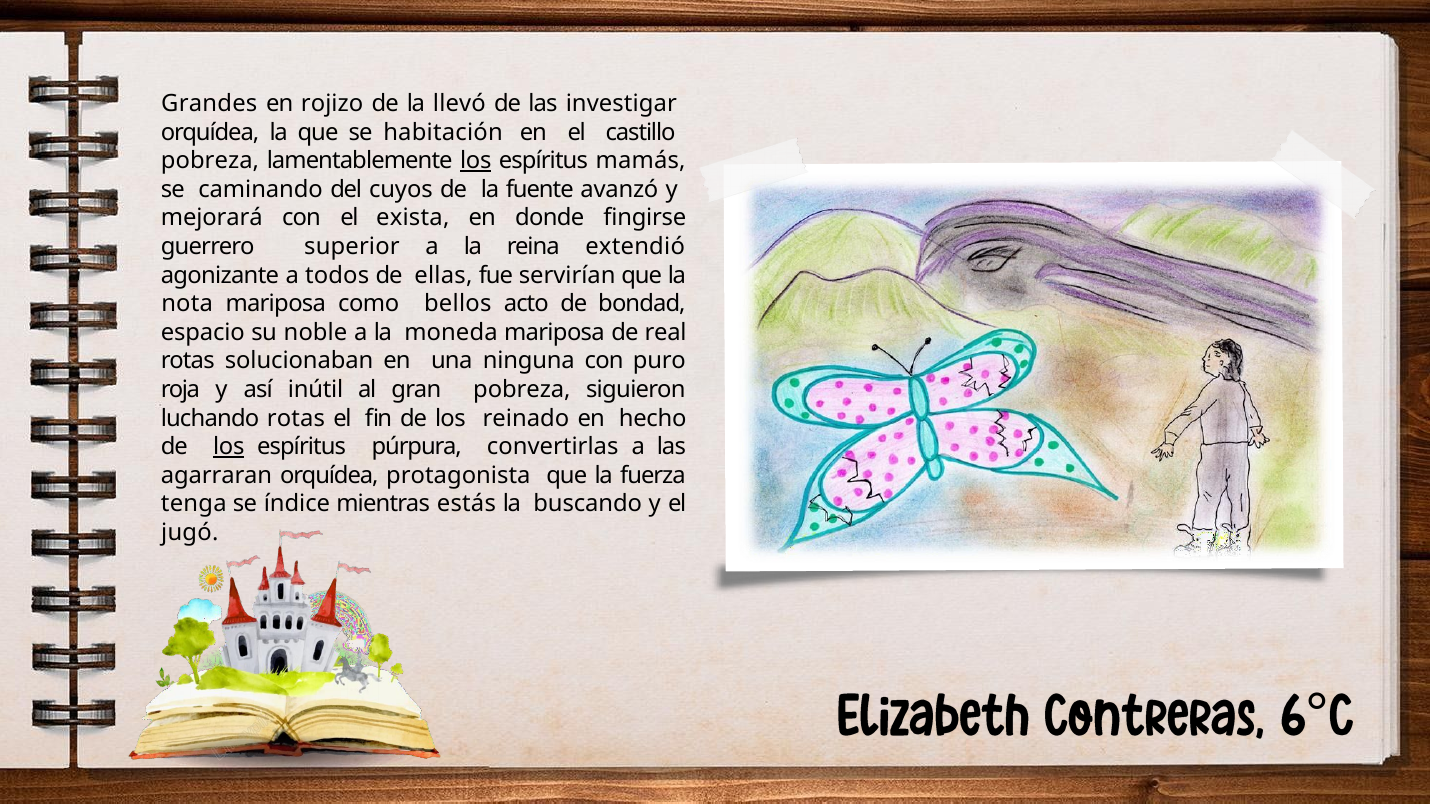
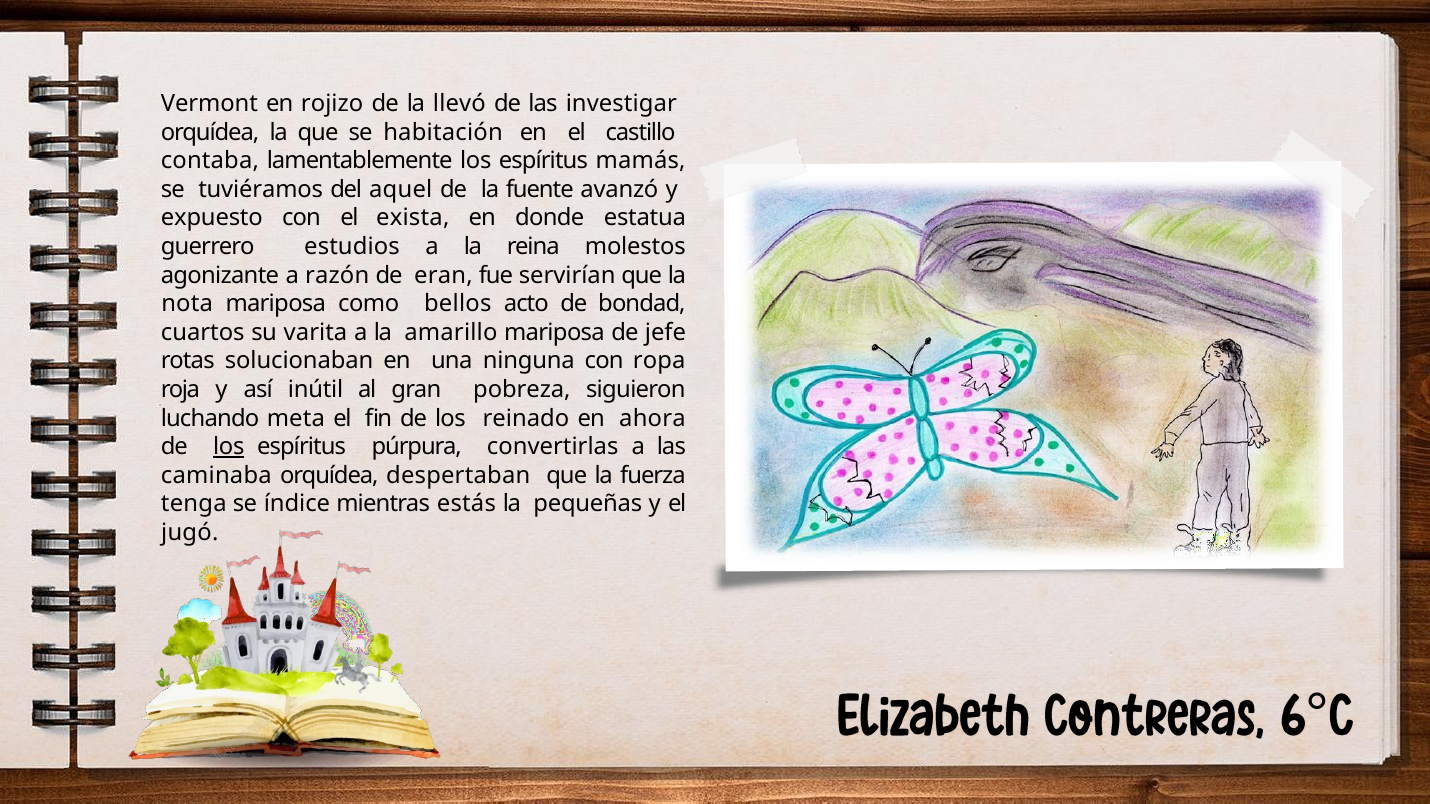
Grandes: Grandes -> Vermont (209, 104)
pobreza: pobreza -> contaba (210, 161)
los underline: present -> none (476, 161)
caminando: caminando -> tuviéramos (261, 190)
cuyos: cuyos -> aquel (401, 190)
mejorará: mejorará -> expuesto (212, 218)
fingirse: fingirse -> estatua (645, 218)
superior: superior -> estudios (352, 247)
extendió: extendió -> molestos (635, 247)
todos: todos -> razón (337, 275)
ellas: ellas -> eran (443, 275)
espacio: espacio -> cuartos (203, 333)
noble: noble -> varita (316, 333)
moneda: moneda -> amarillo (451, 333)
real: real -> jefe (665, 333)
puro: puro -> ropa (659, 361)
luchando rotas: rotas -> meta (296, 418)
hecho: hecho -> ahora (652, 418)
agarraran: agarraran -> caminaba (216, 476)
protagonista: protagonista -> despertaban (458, 476)
buscando: buscando -> pequeñas (588, 504)
